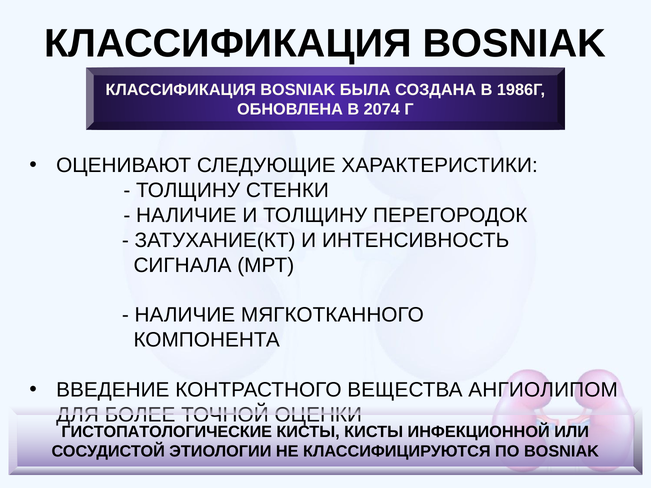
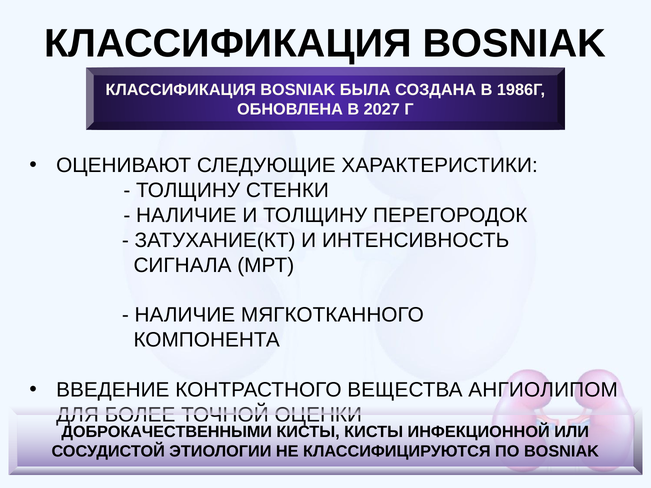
2074: 2074 -> 2027 (382, 110)
ГИСТОПАТОЛОГИЧЕСКИЕ: ГИСТОПАТОЛОГИЧЕСКИЕ -> ДОБРОКАЧЕСТВЕННЫМИ (167, 432)
